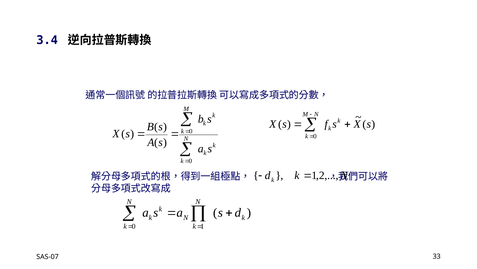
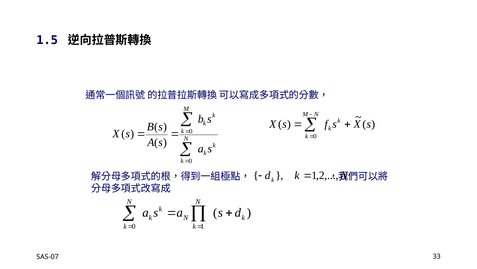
3.4: 3.4 -> 1.5 (47, 40)
